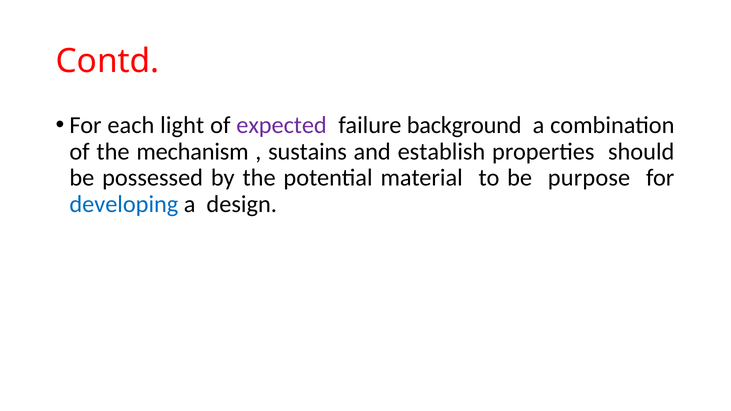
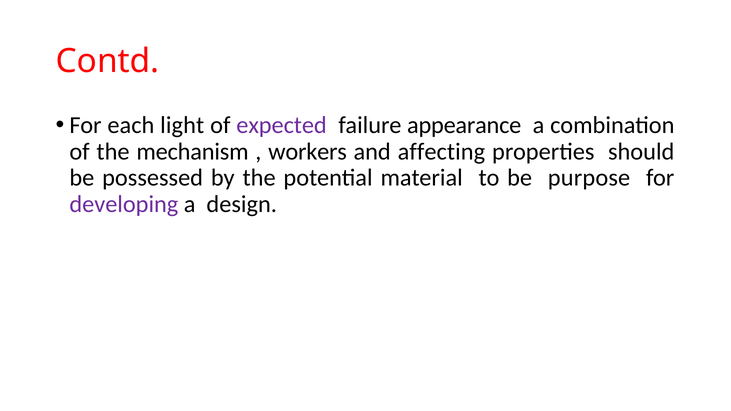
background: background -> appearance (464, 125)
sustains: sustains -> workers (308, 152)
establish: establish -> affecting (441, 152)
developing colour: blue -> purple (124, 204)
